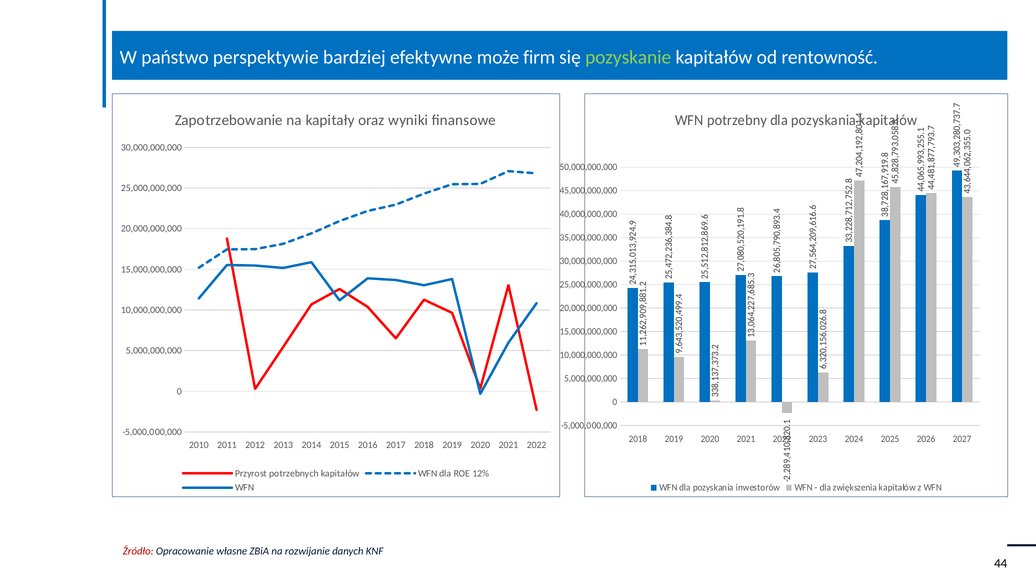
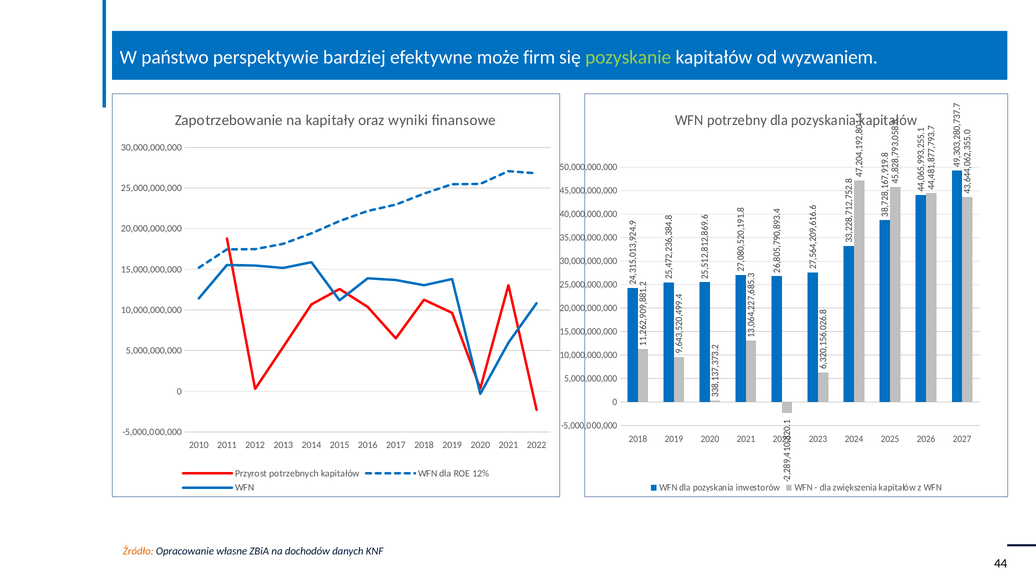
rentowność: rentowność -> wyzwaniem (830, 57)
Źródło colour: red -> orange (138, 551)
rozwijanie: rozwijanie -> dochodów (307, 551)
